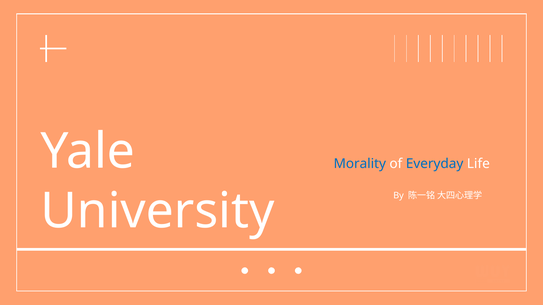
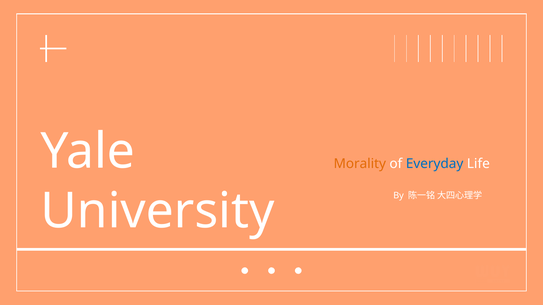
Morality colour: blue -> orange (360, 164)
